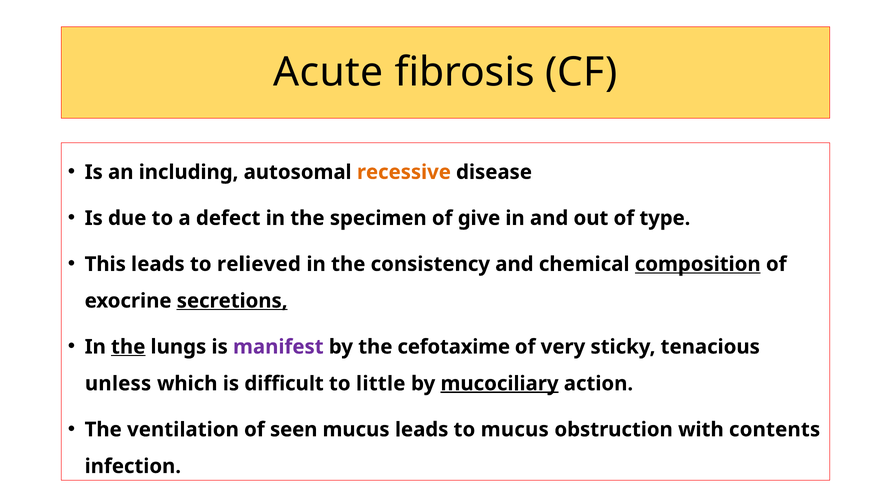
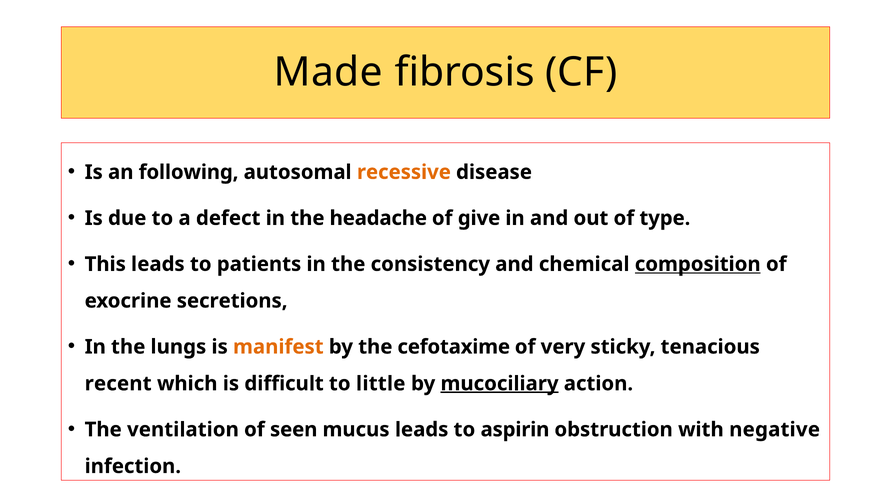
Acute: Acute -> Made (328, 72)
including: including -> following (189, 172)
specimen: specimen -> headache (378, 218)
relieved: relieved -> patients (259, 264)
secretions underline: present -> none (232, 301)
the underline: present -> none (128, 347)
manifest colour: purple -> orange (278, 347)
unless: unless -> recent (118, 384)
to mucus: mucus -> aspirin (515, 430)
contents: contents -> negative (775, 430)
